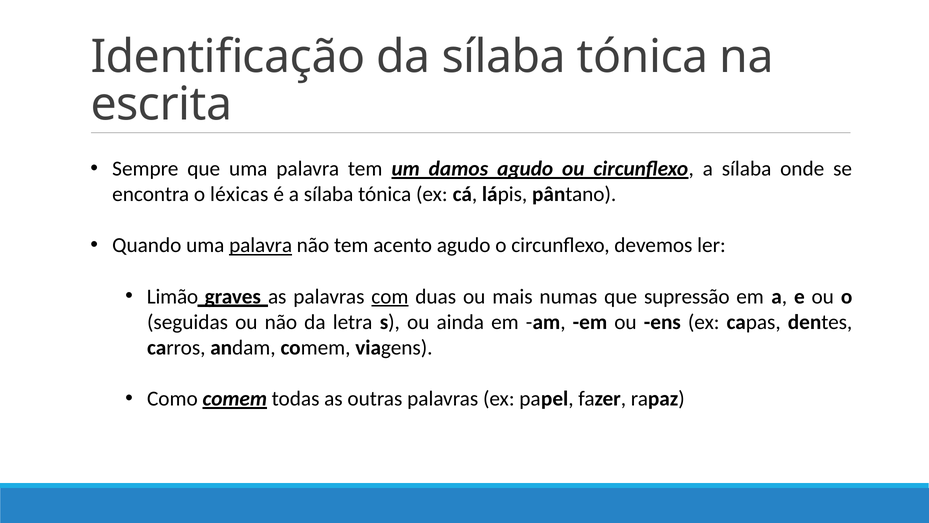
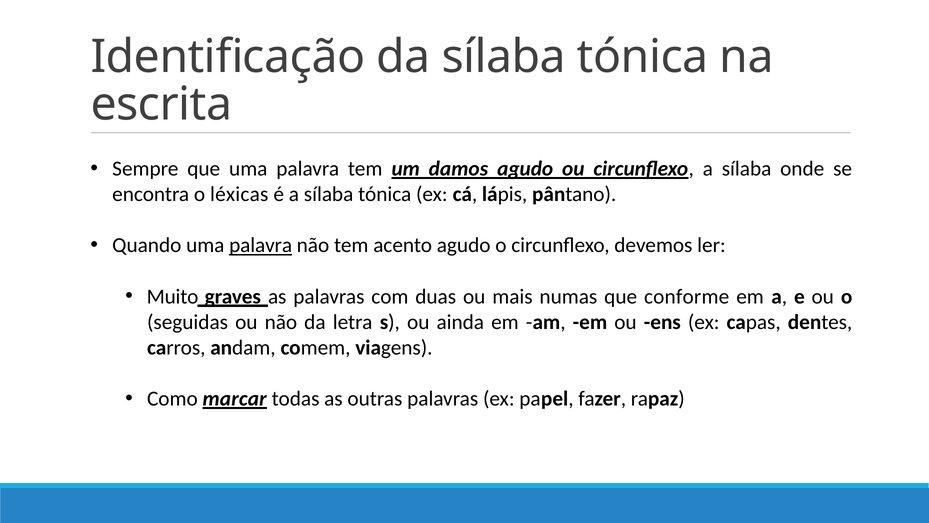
Limão: Limão -> Muito (173, 296)
com underline: present -> none (390, 296)
supressão: supressão -> conforme (687, 296)
Como comem: comem -> marcar (235, 398)
